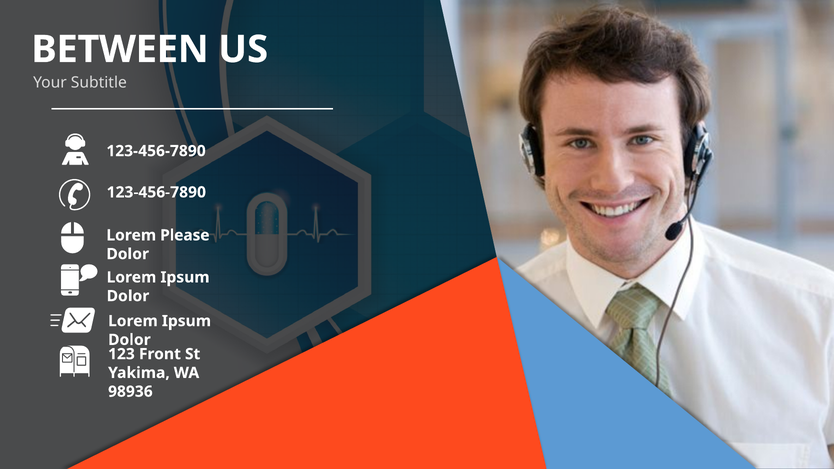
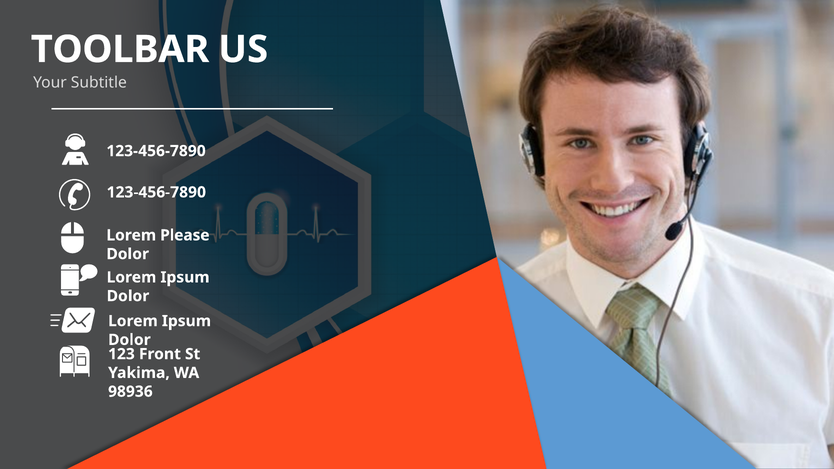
BETWEEN: BETWEEN -> TOOLBAR (120, 49)
